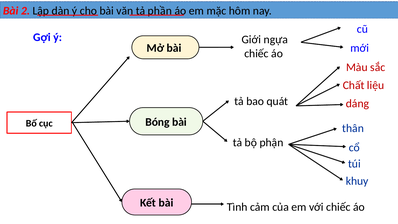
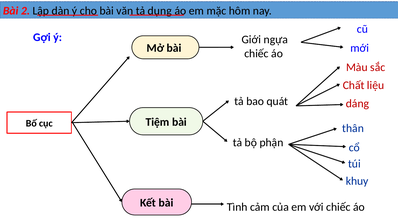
phần: phần -> dụng (160, 11)
Bóng: Bóng -> Tiệm (157, 122)
